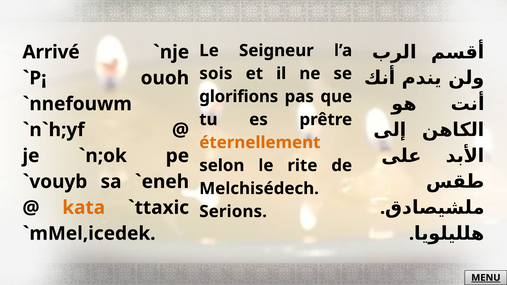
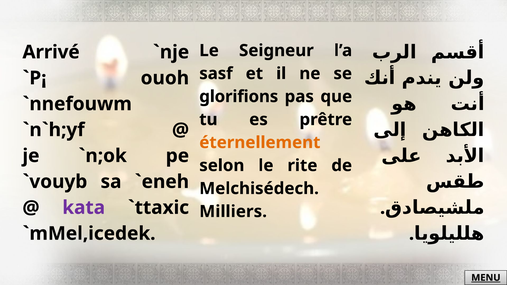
sois: sois -> sasf (216, 74)
kata colour: orange -> purple (84, 208)
Serions: Serions -> Milliers (233, 212)
